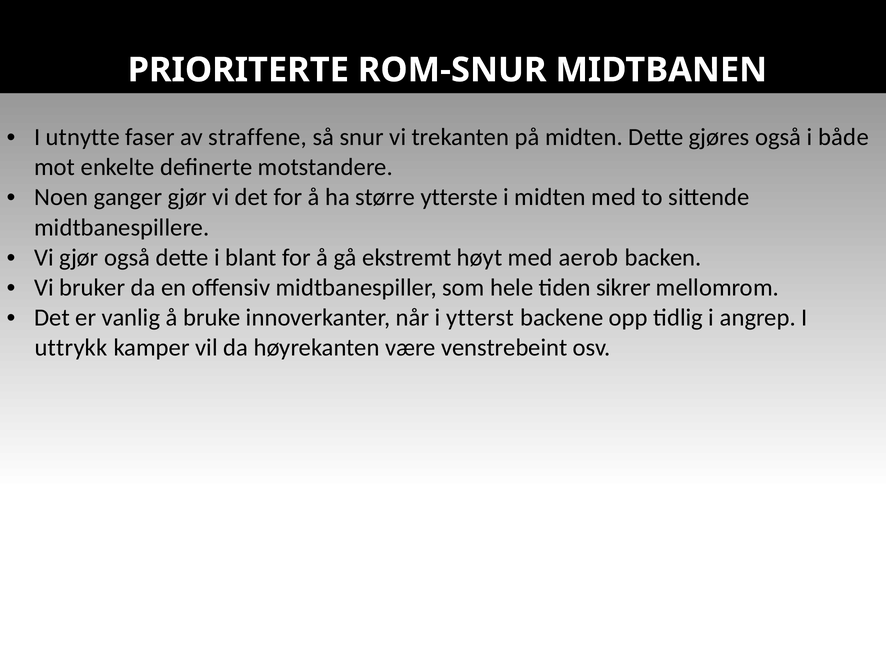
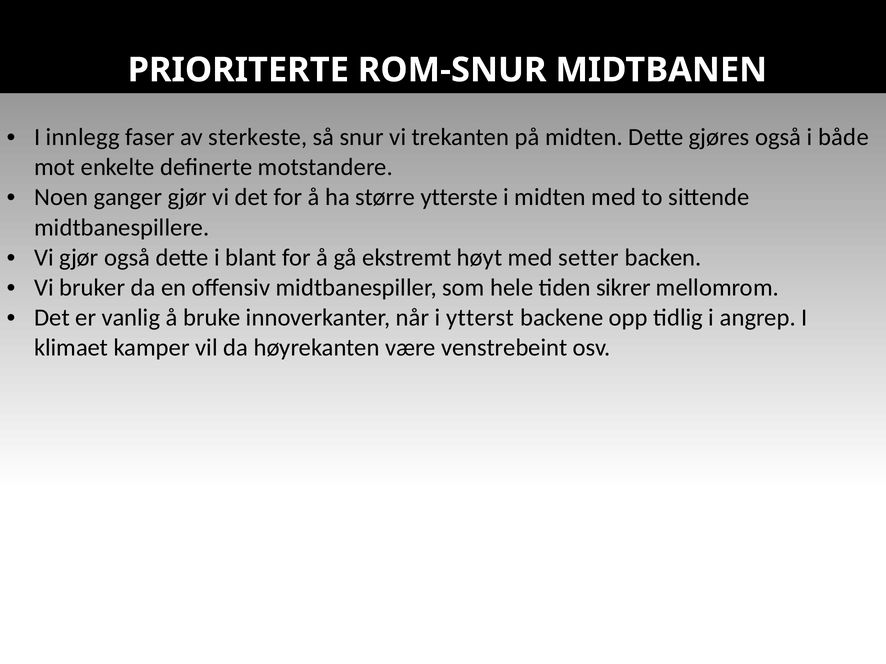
utnytte: utnytte -> innlegg (83, 137)
straffene: straffene -> sterkeste (258, 137)
aerob: aerob -> setter (589, 258)
uttrykk: uttrykk -> klimaet (71, 348)
